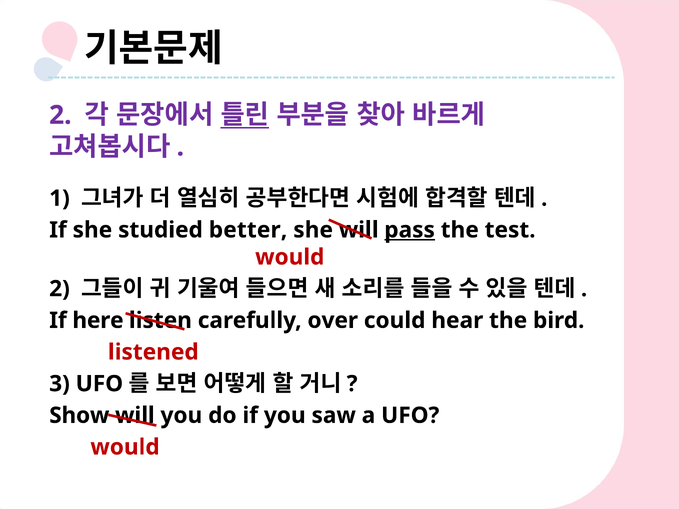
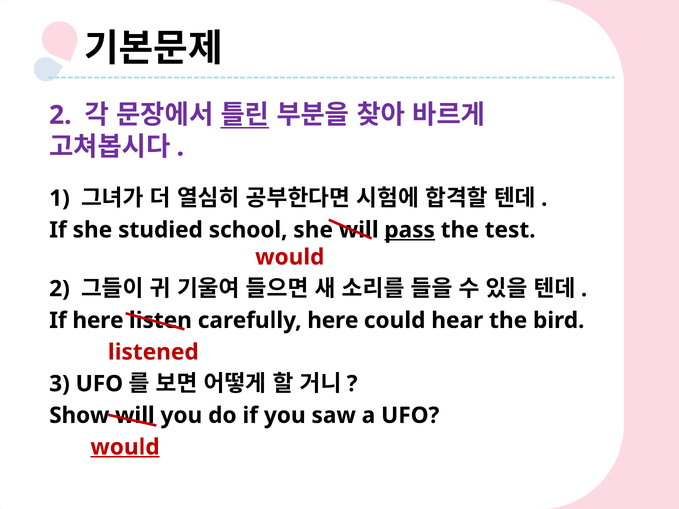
better: better -> school (248, 230)
carefully over: over -> here (333, 321)
would underline: none -> present (125, 447)
